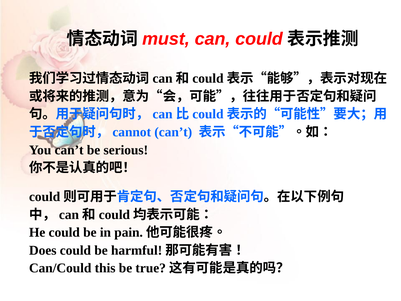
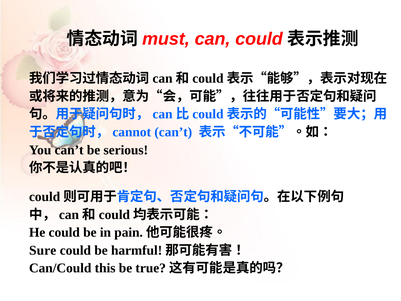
Does: Does -> Sure (43, 250)
